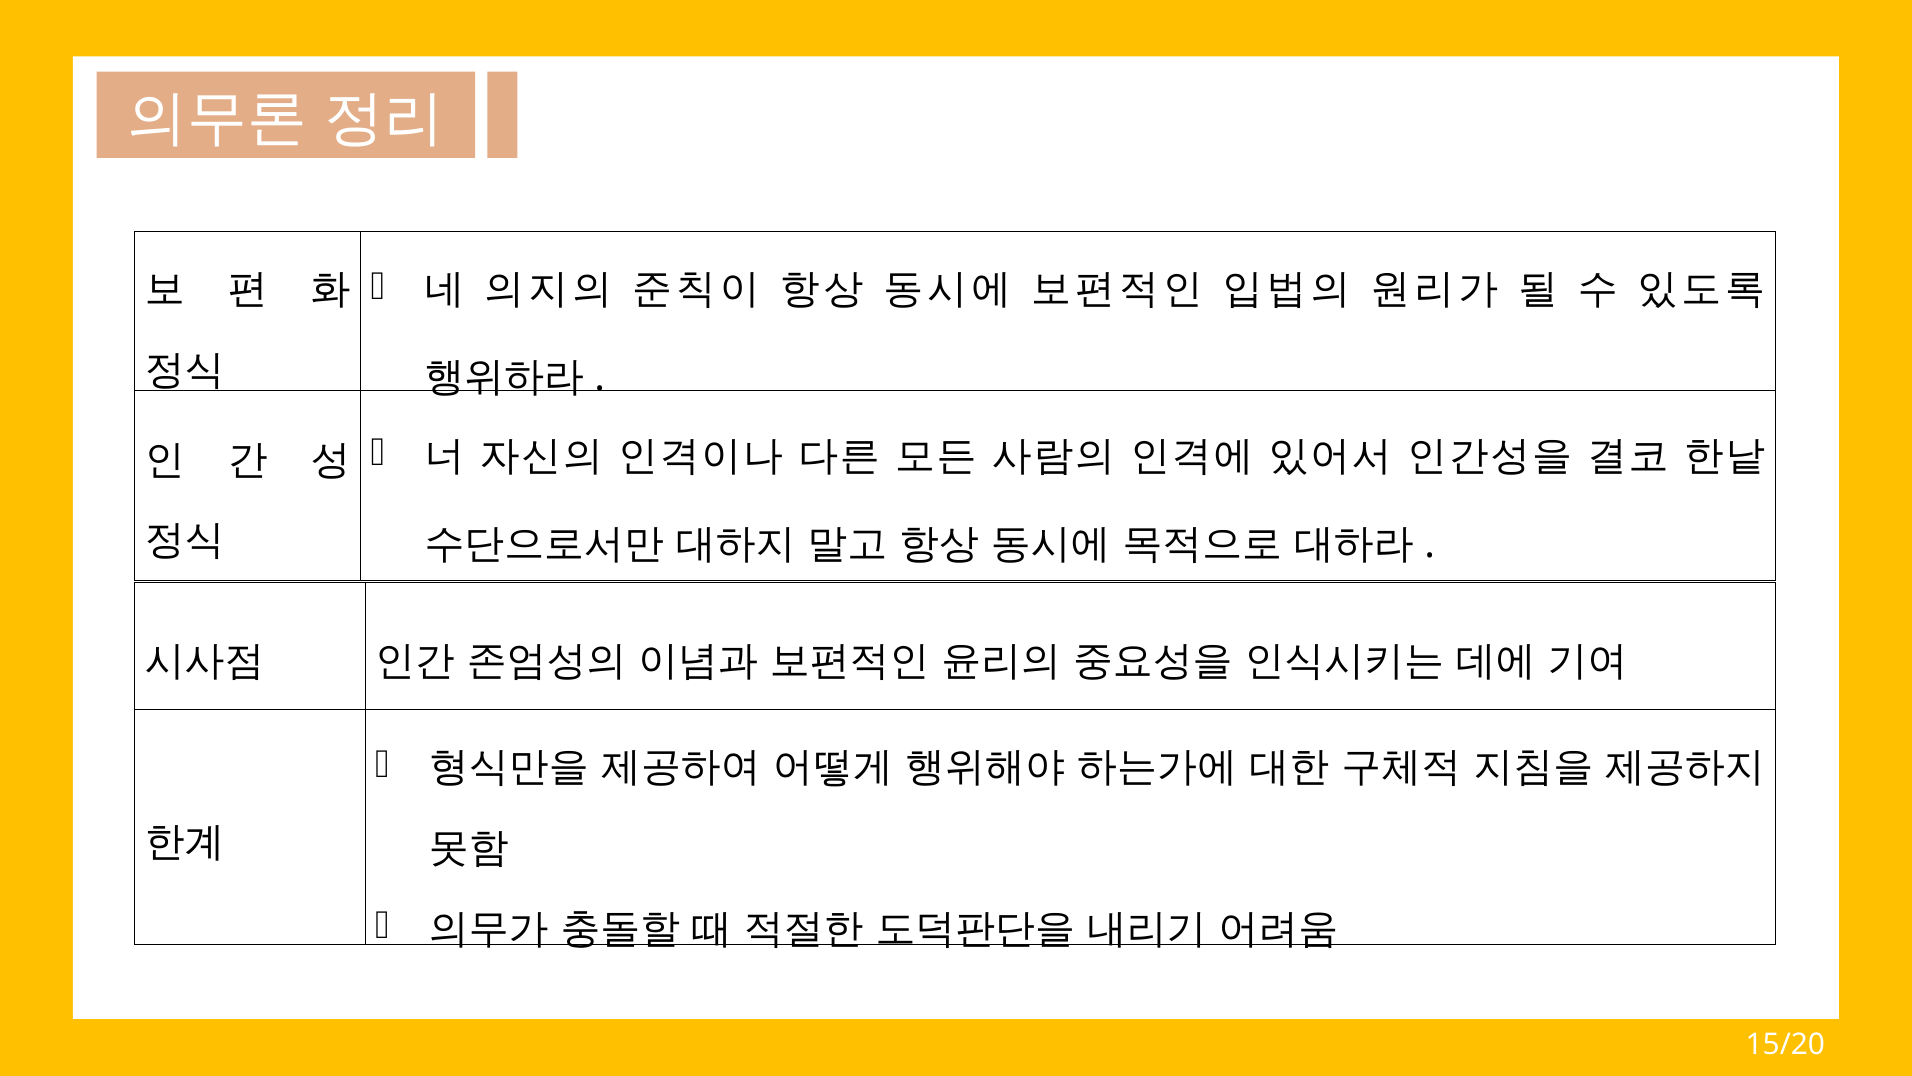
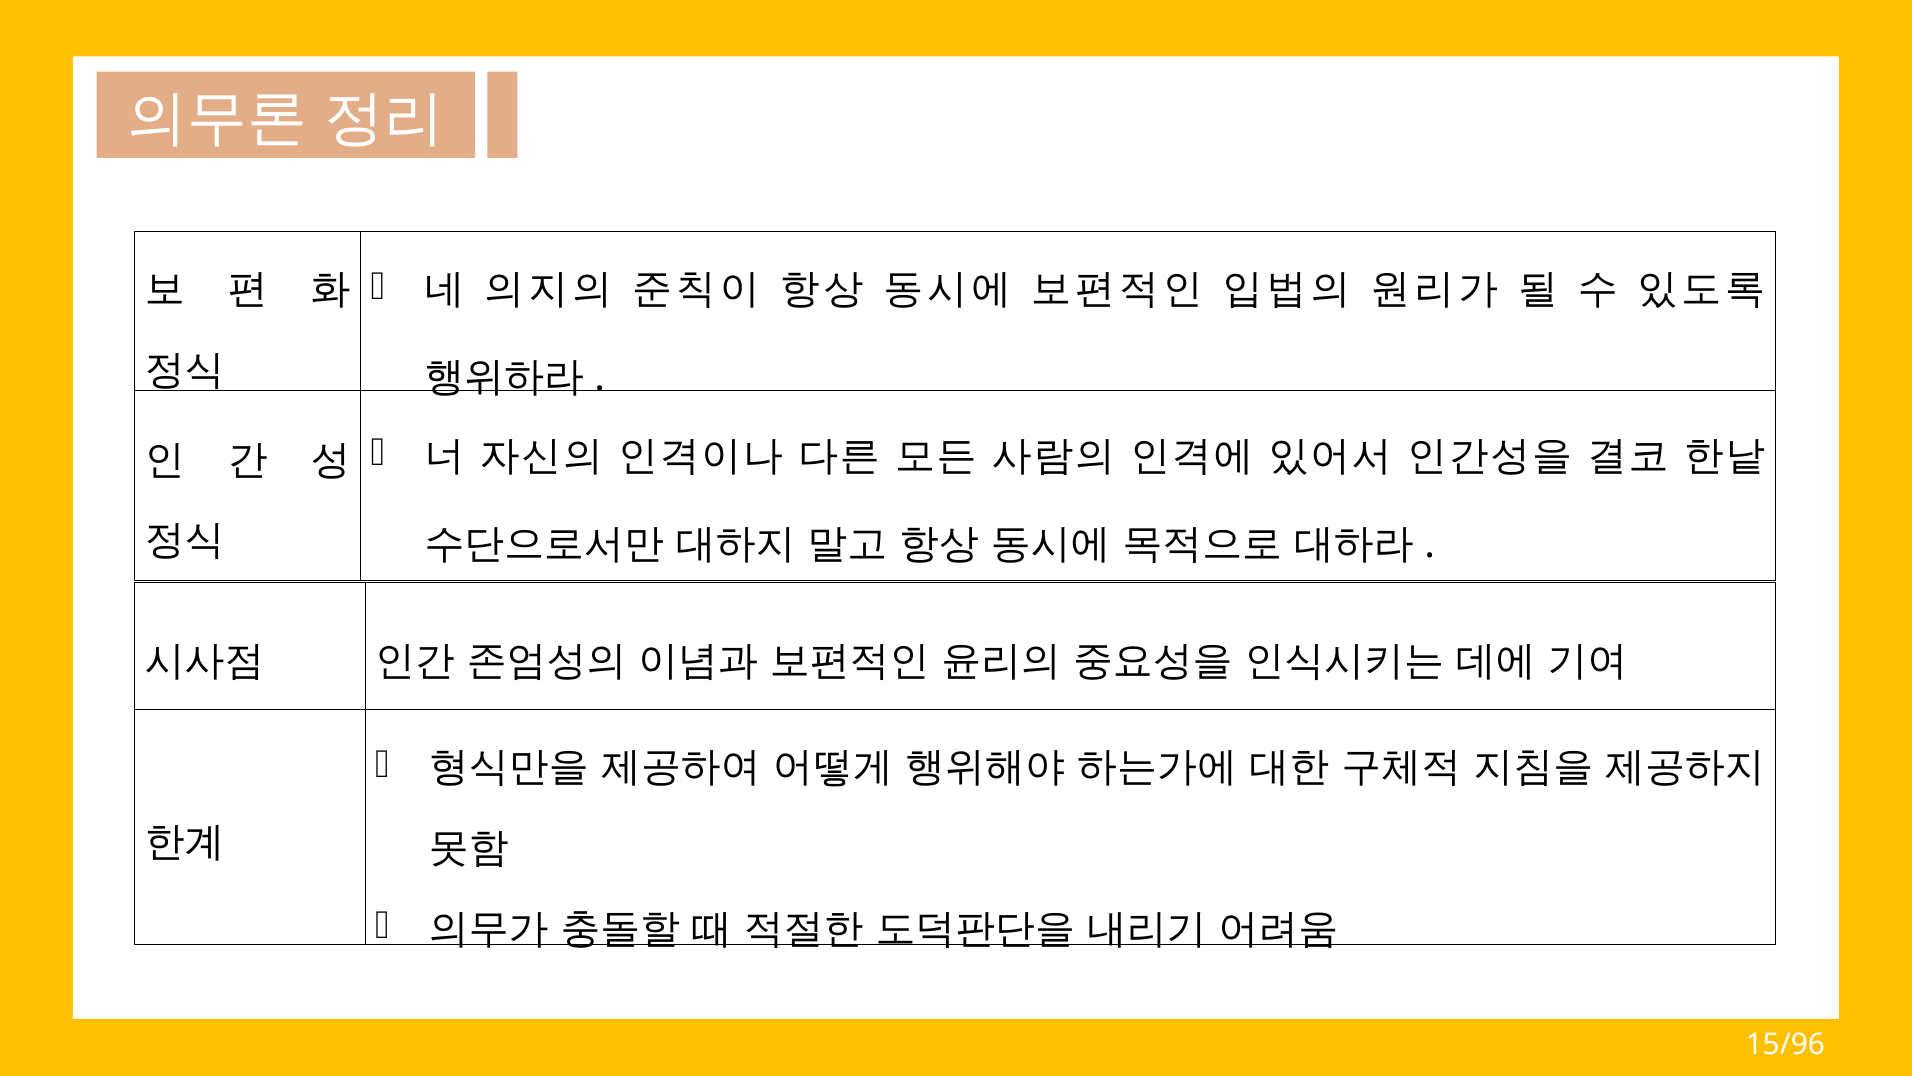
15/20: 15/20 -> 15/96 (1785, 1044)
